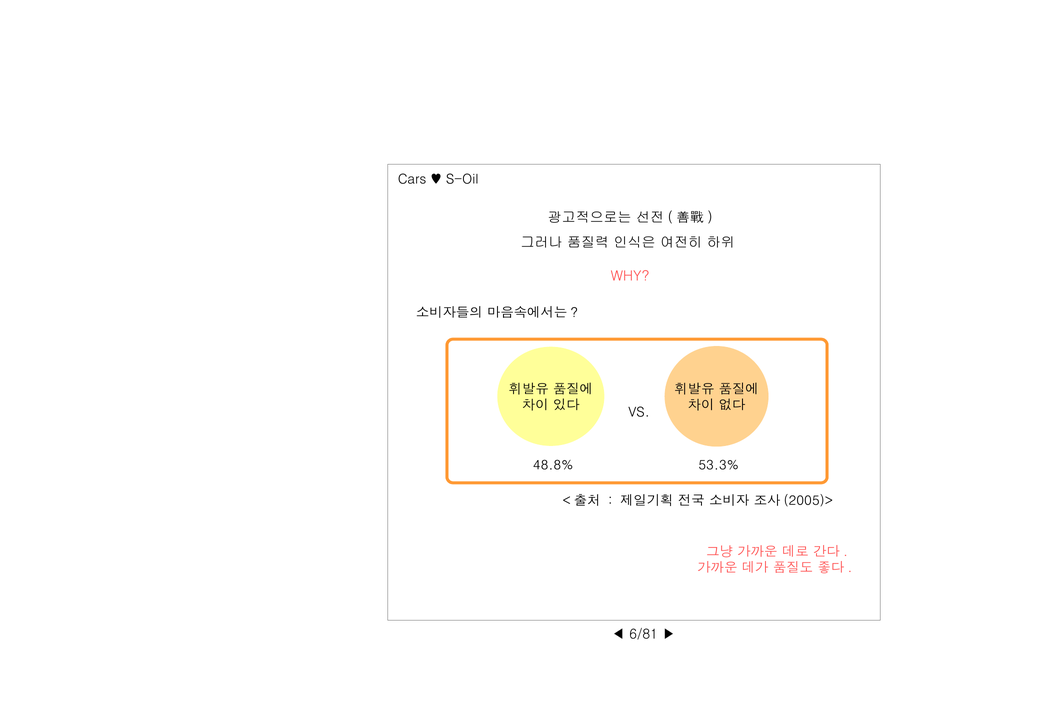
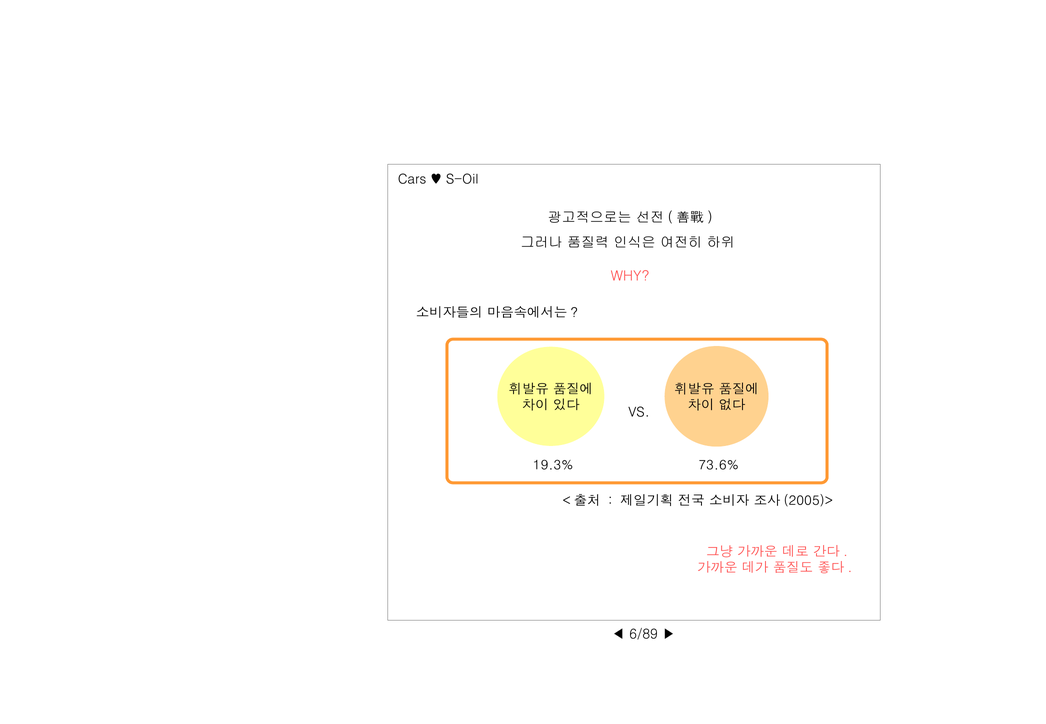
48.8%: 48.8% -> 19.3% (553, 465)
53.3%: 53.3% -> 73.6% (719, 465)
6/81: 6/81 -> 6/89 (644, 634)
